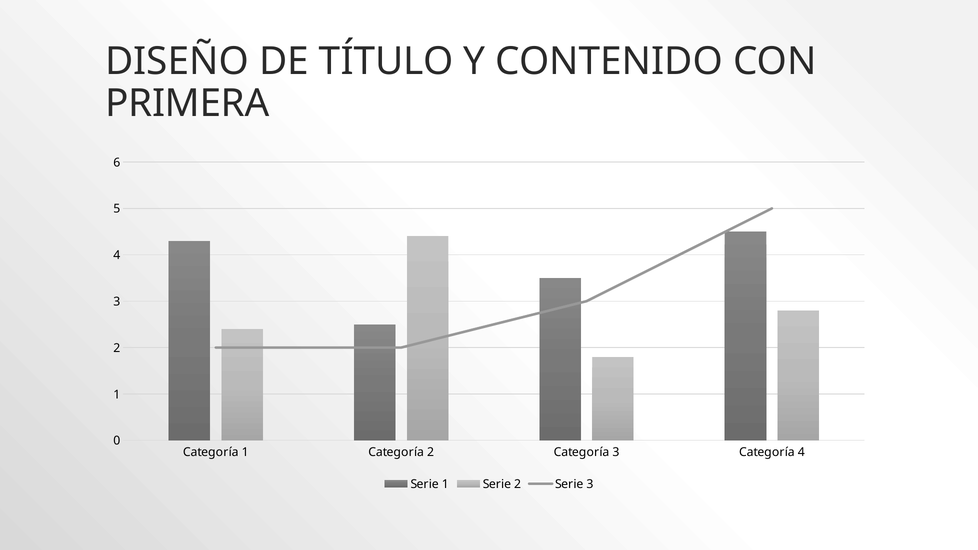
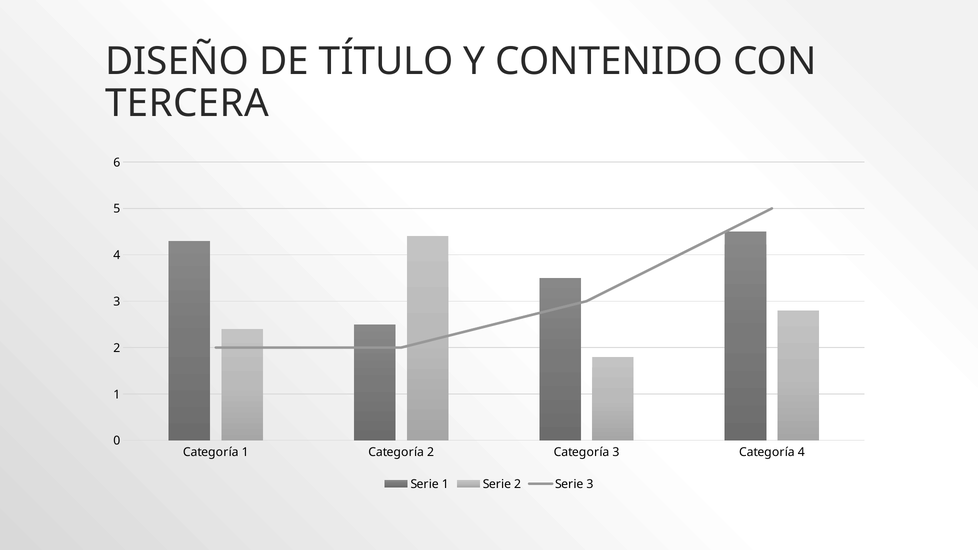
PRIMERA: PRIMERA -> TERCERA (187, 104)
